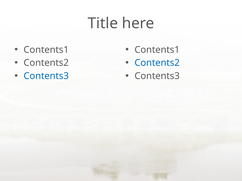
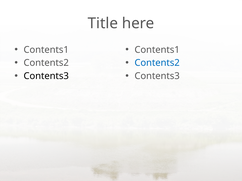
Contents3 colour: blue -> black (46, 76)
